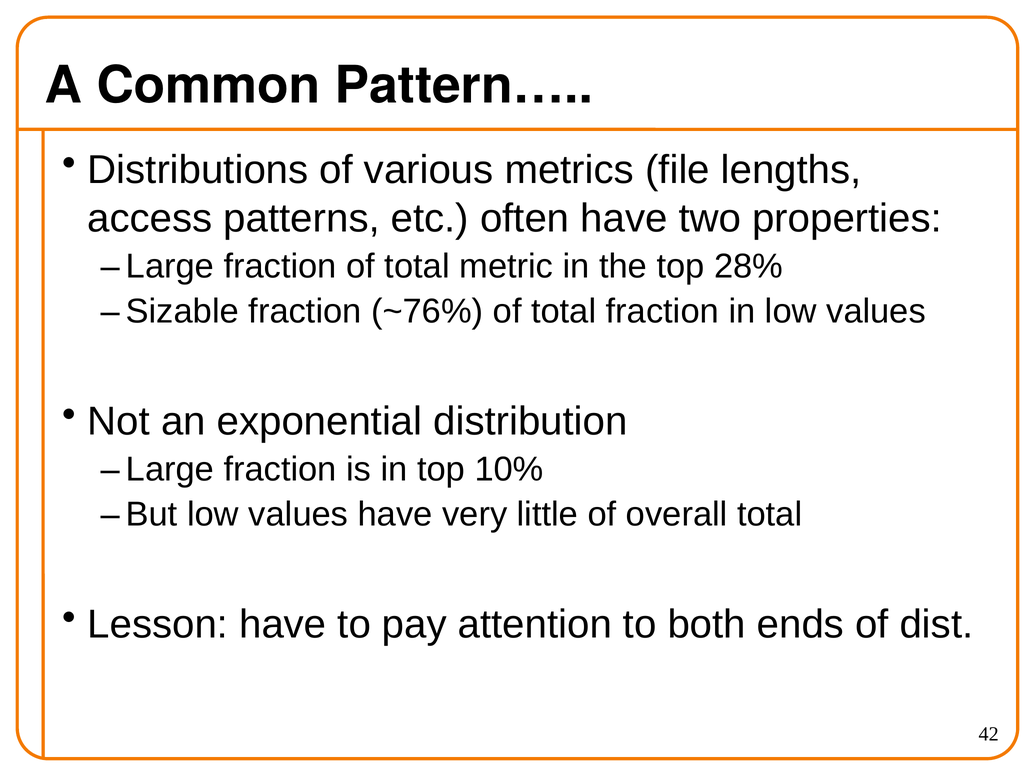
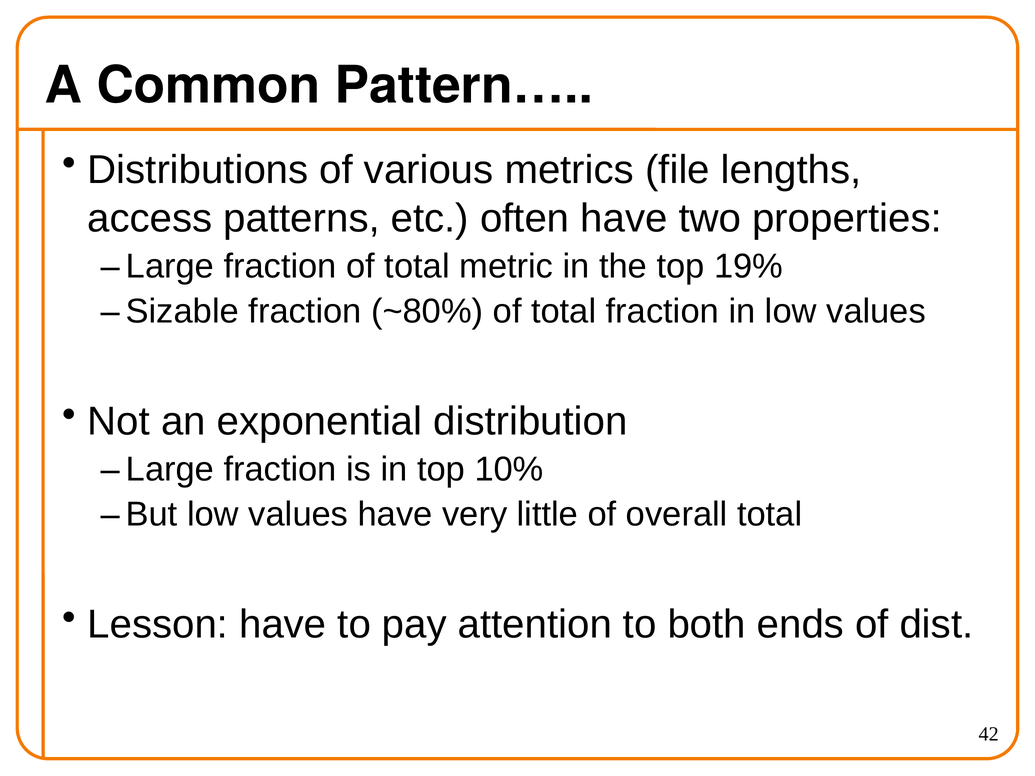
28%: 28% -> 19% (749, 266)
~76%: ~76% -> ~80% (427, 311)
